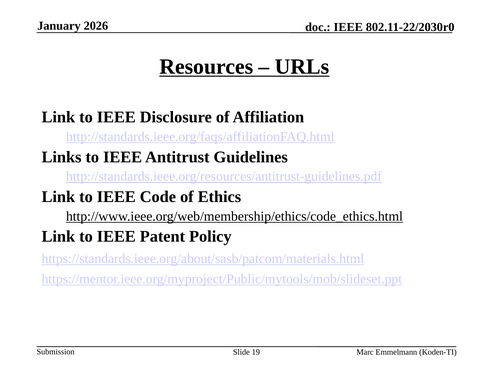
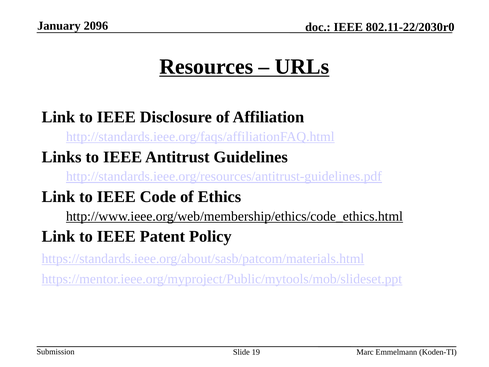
2026: 2026 -> 2096 (96, 26)
